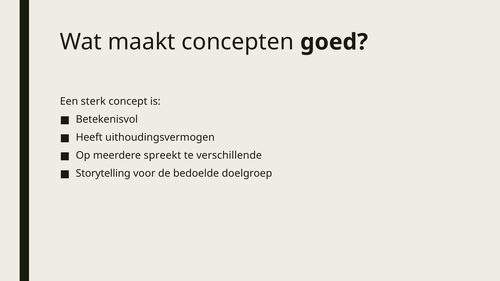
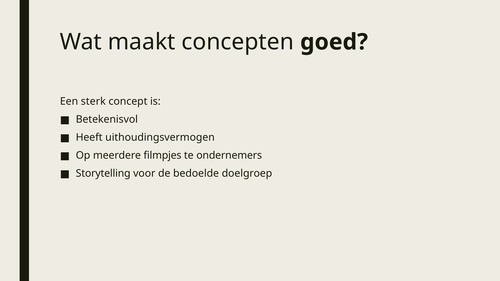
spreekt: spreekt -> filmpjes (163, 156)
verschillende: verschillende -> ondernemers (229, 156)
